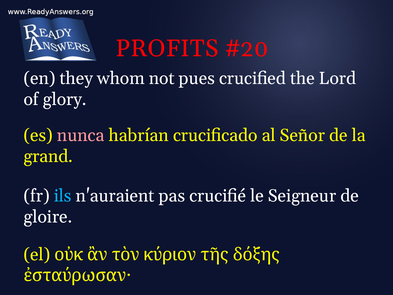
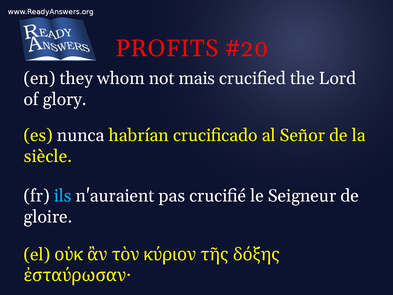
pues: pues -> mais (197, 78)
nunca colour: pink -> white (81, 135)
grand: grand -> siècle (48, 156)
